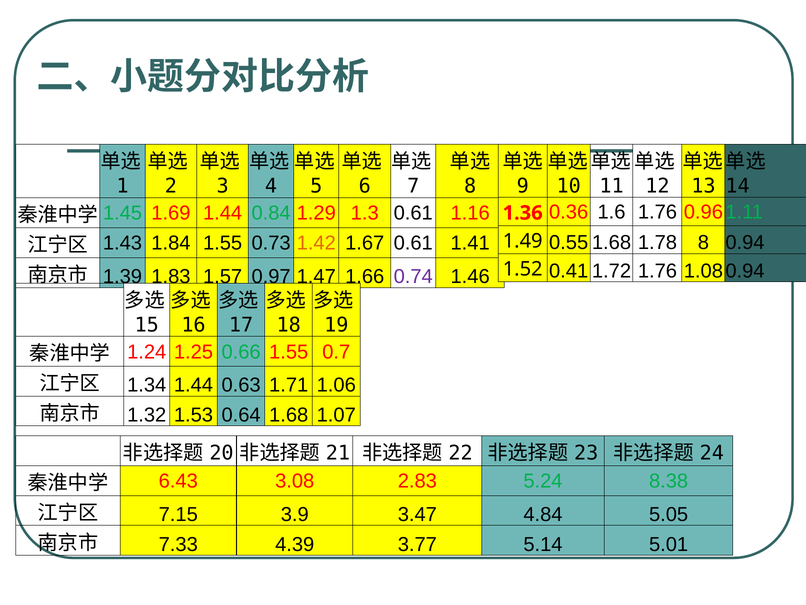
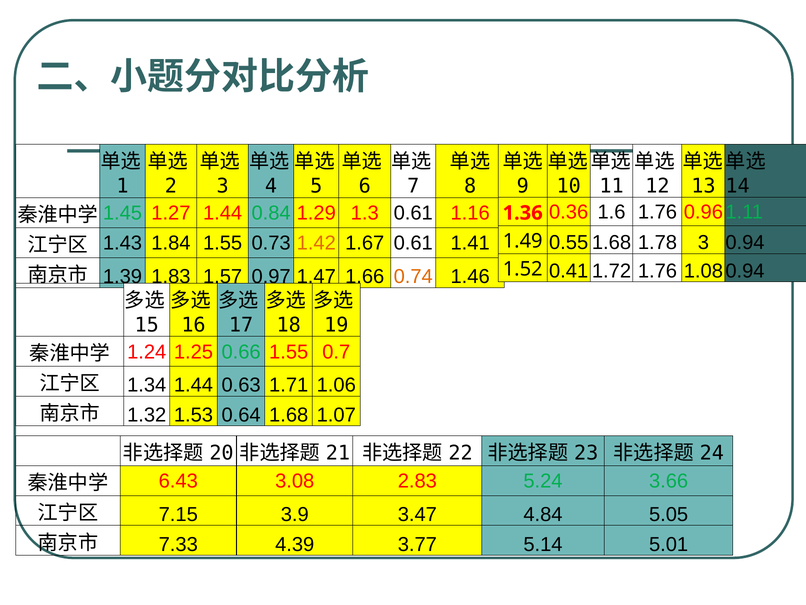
1.69: 1.69 -> 1.27 (171, 213)
1.78 8: 8 -> 3 (703, 243)
0.74 colour: purple -> orange (413, 276)
8.38: 8.38 -> 3.66 (669, 481)
